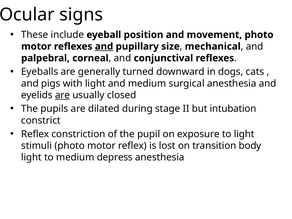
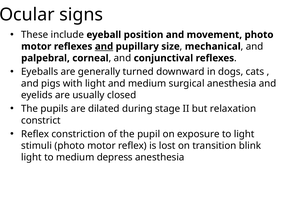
are underline: present -> none (63, 95)
intubation: intubation -> relaxation (233, 109)
body: body -> blink (250, 146)
